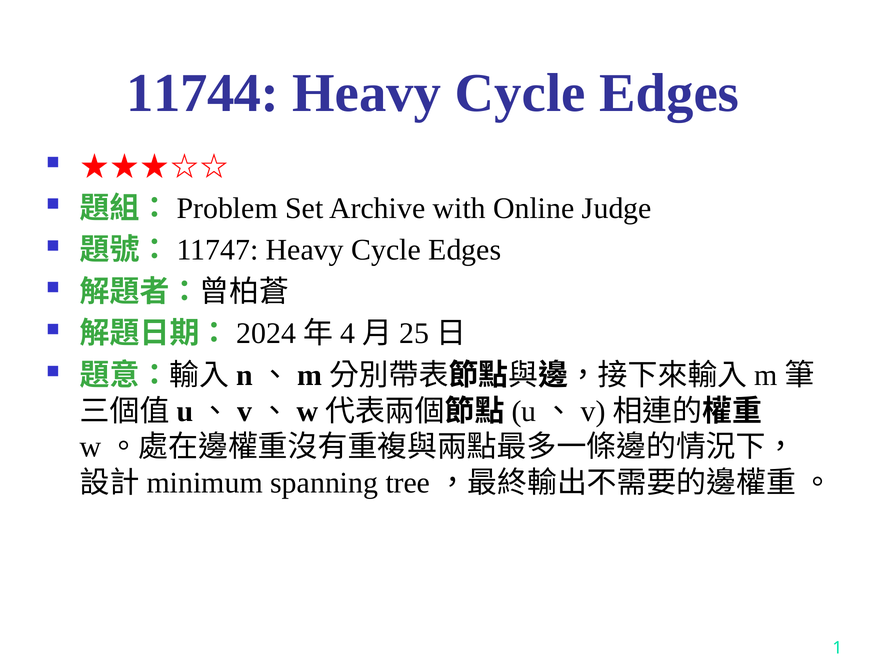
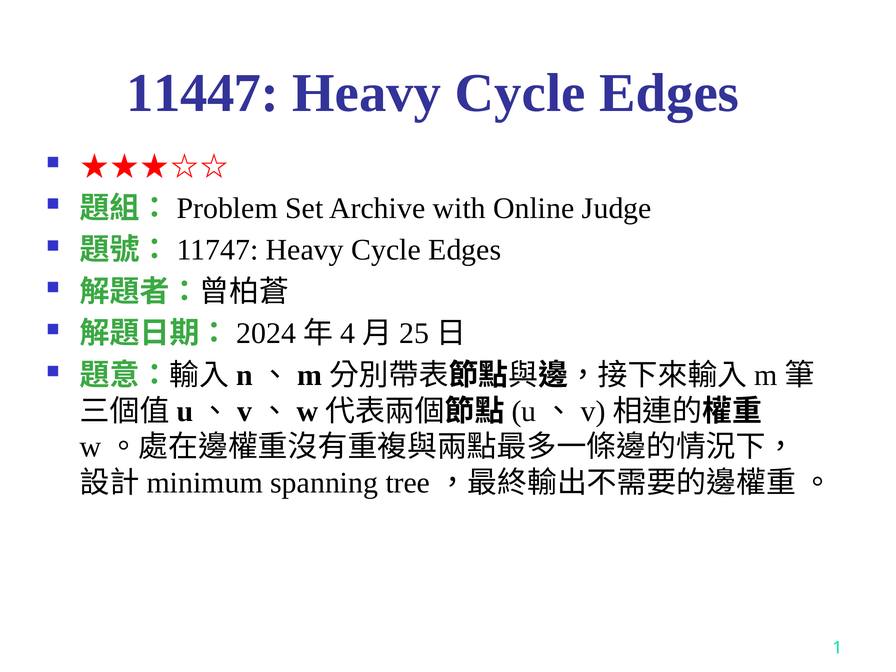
11744: 11744 -> 11447 (203, 93)
